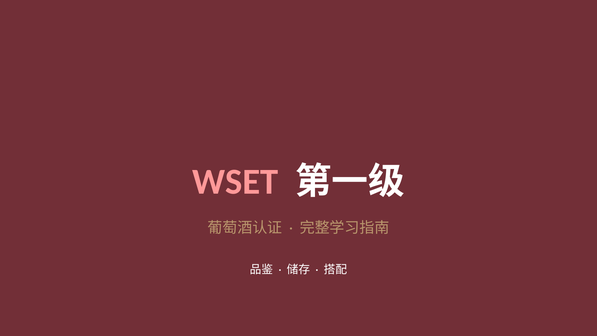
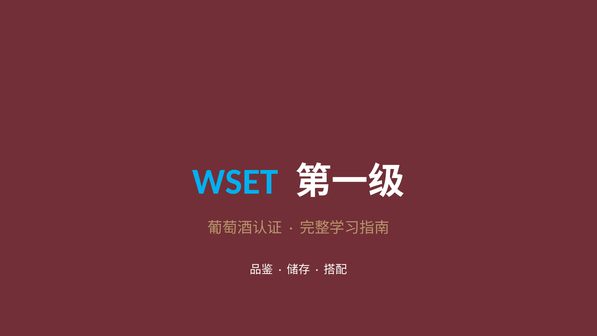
WSET colour: pink -> light blue (235, 182)
